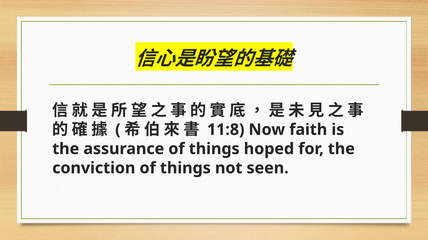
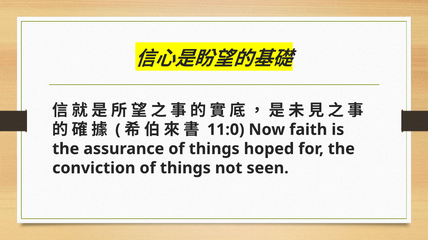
11:8: 11:8 -> 11:0 (226, 130)
